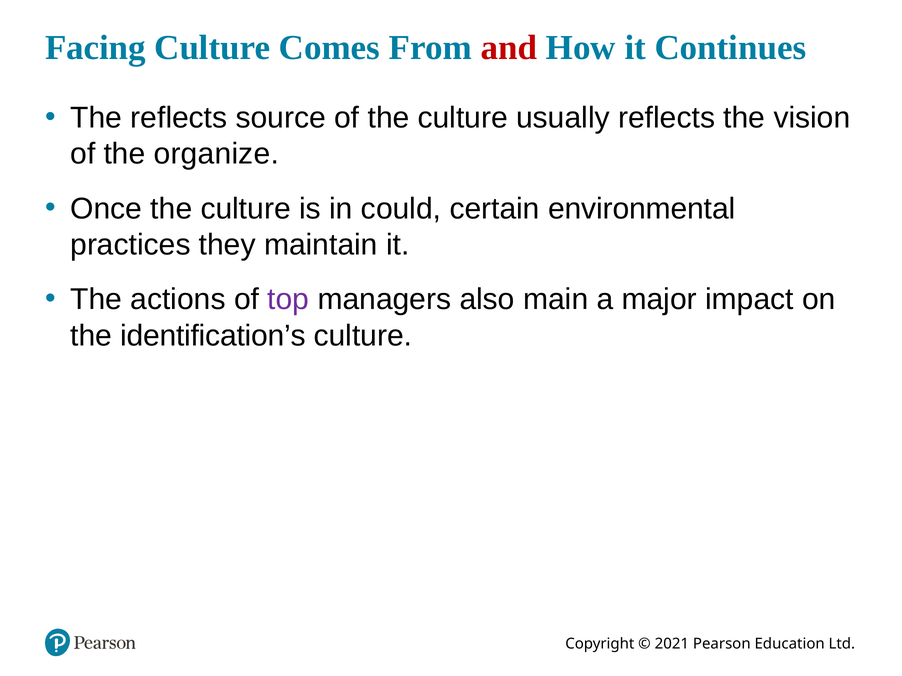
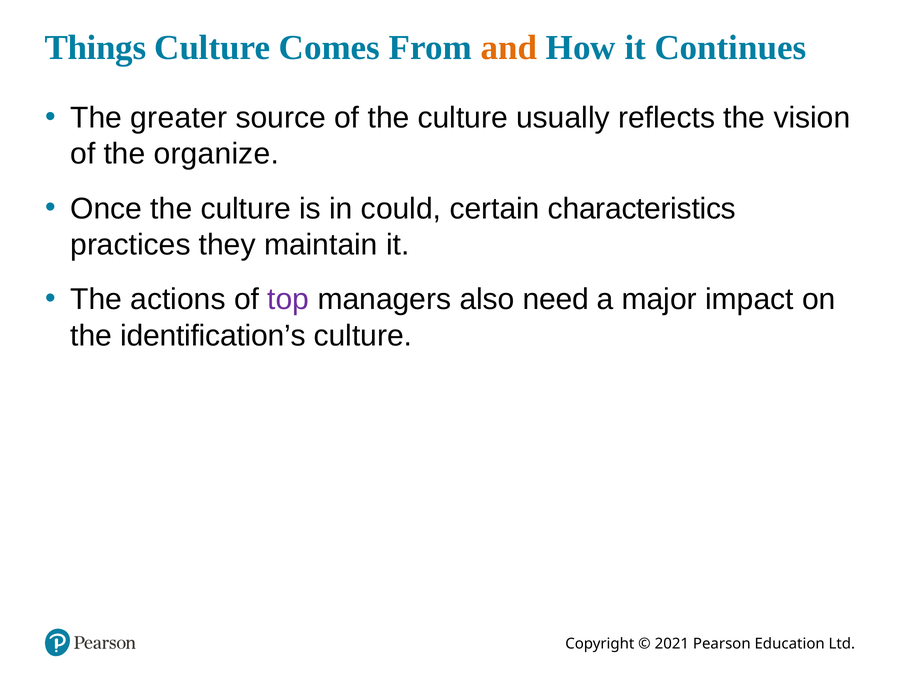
Facing: Facing -> Things (96, 48)
and colour: red -> orange (509, 48)
The reflects: reflects -> greater (179, 118)
environmental: environmental -> characteristics (642, 209)
main: main -> need (556, 300)
